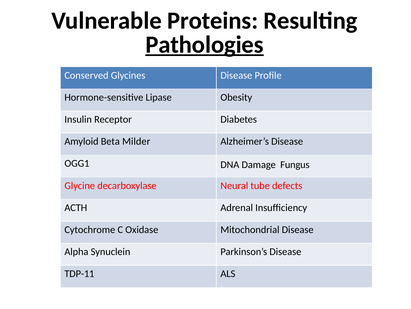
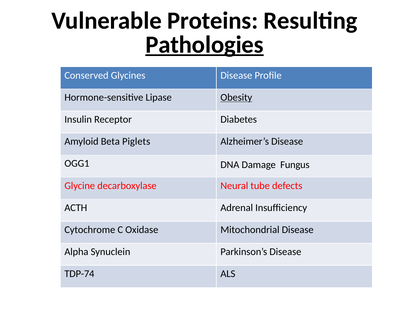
Obesity underline: none -> present (236, 97)
Milder: Milder -> Piglets (136, 141)
TDP-11: TDP-11 -> TDP-74 (79, 273)
